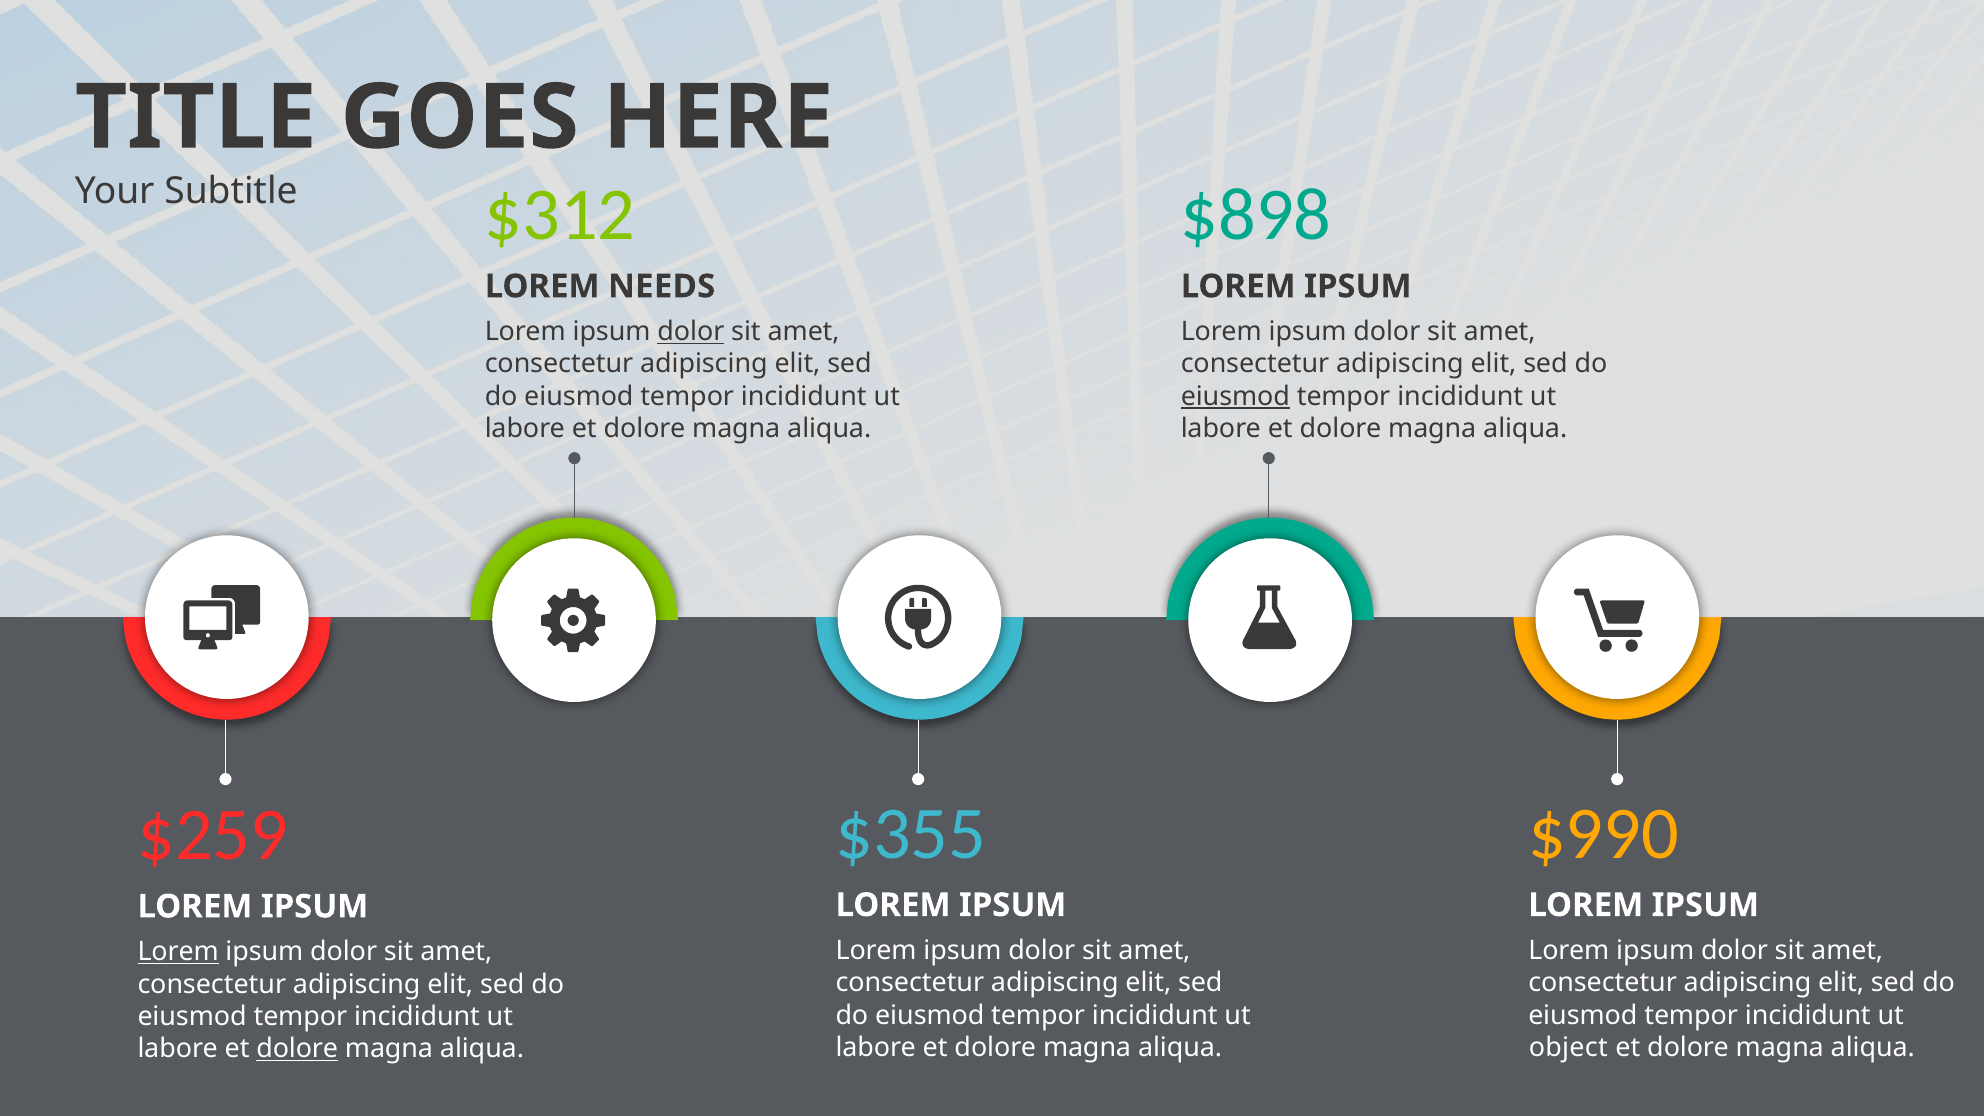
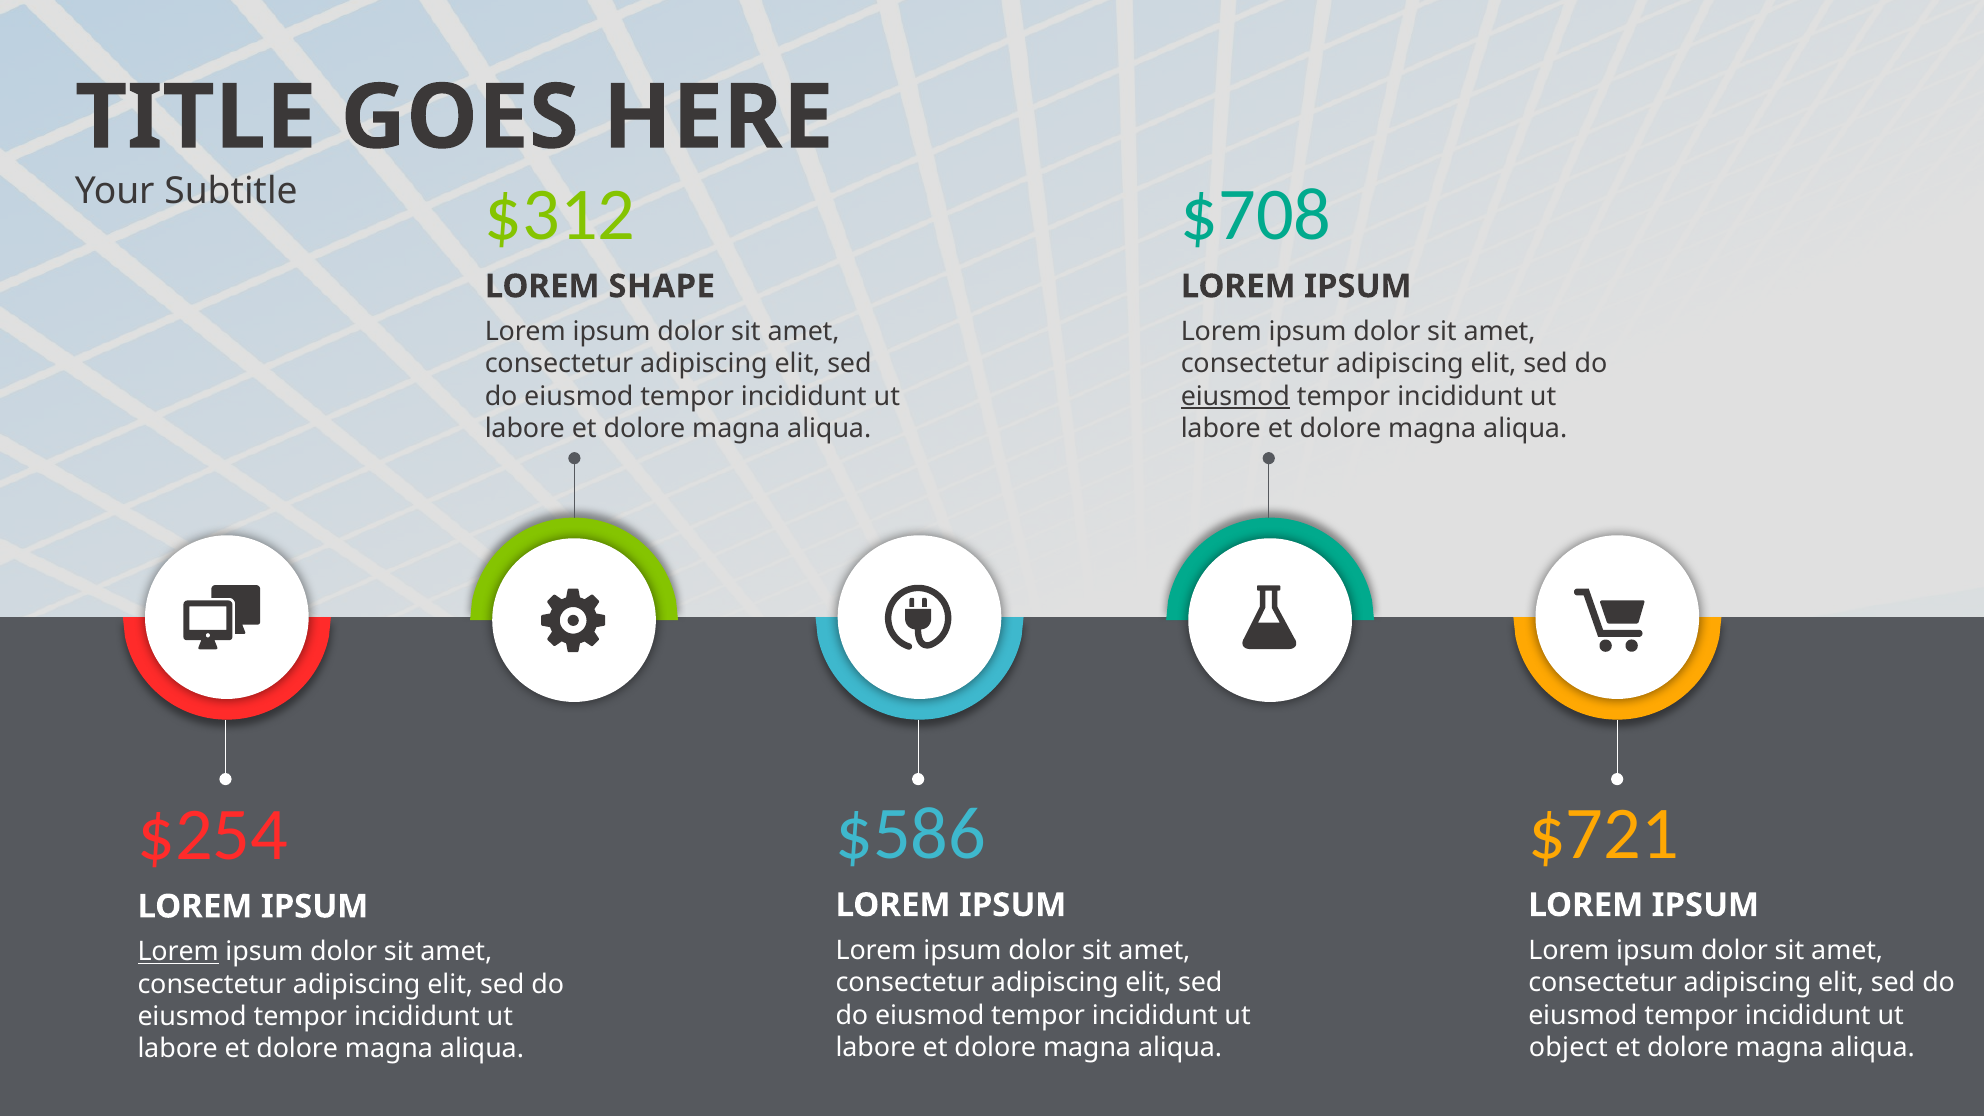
$898: $898 -> $708 (1256, 215)
NEEDS: NEEDS -> SHAPE (662, 286)
dolor underline: present -> none (691, 332)
$355: $355 -> $586 (911, 834)
$990: $990 -> $721 (1604, 834)
$259: $259 -> $254 (213, 835)
dolore underline: present -> none (297, 1049)
